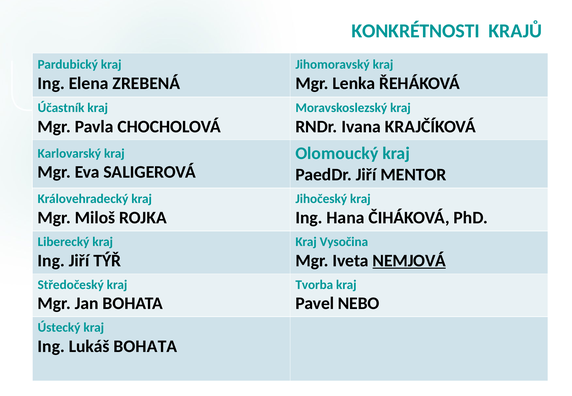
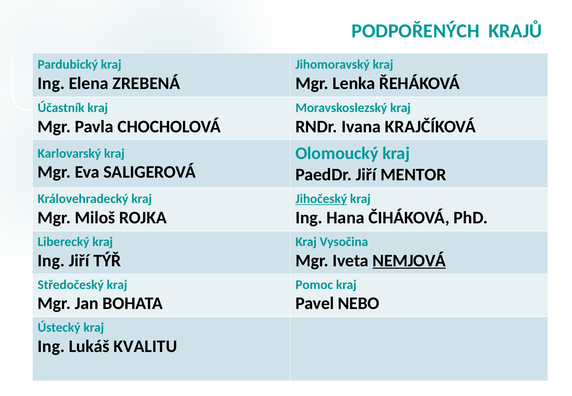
KONKRÉTNOSTI: KONKRÉTNOSTI -> PODPOŘENÝCH (415, 31)
Jihočeský underline: none -> present (321, 199)
Tvorba: Tvorba -> Pomoc (314, 285)
Lukáš BOHATA: BOHATA -> KVALITU (145, 346)
